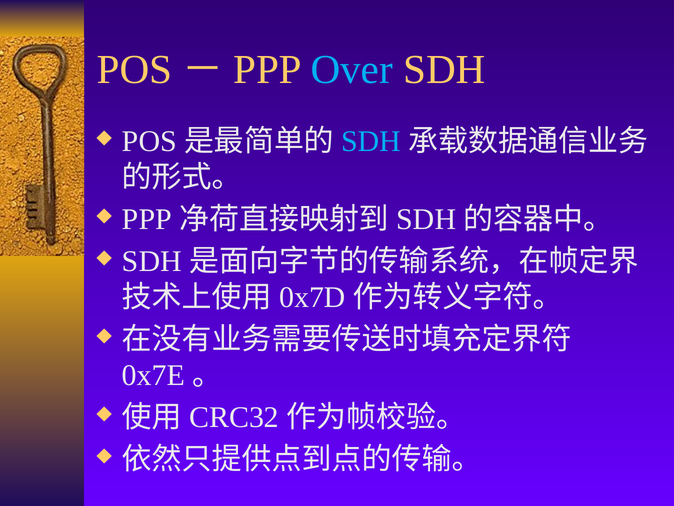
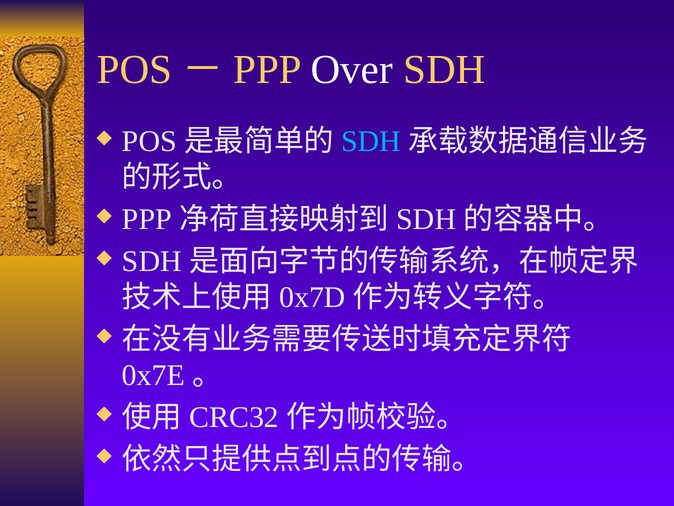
Over colour: light blue -> white (352, 70)
